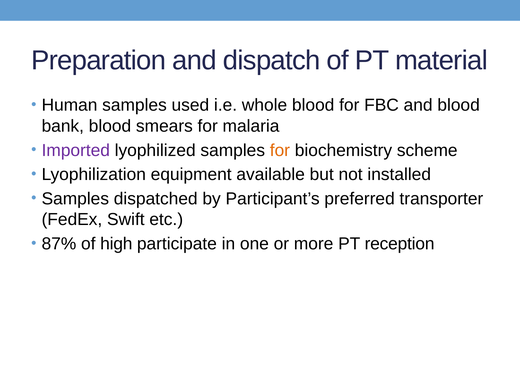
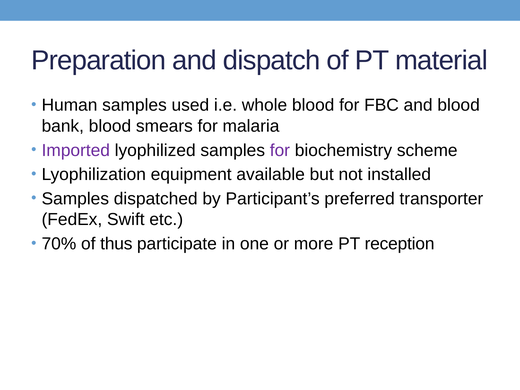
for colour: orange -> purple (280, 150)
87%: 87% -> 70% (59, 244)
high: high -> thus (116, 244)
